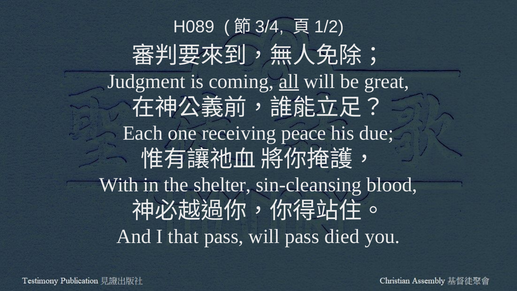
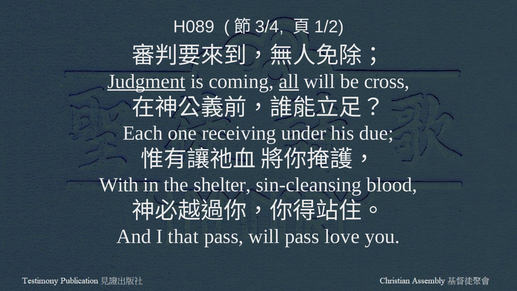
Judgment underline: none -> present (146, 81)
great: great -> cross (387, 81)
peace: peace -> under (304, 133)
died: died -> love (342, 237)
